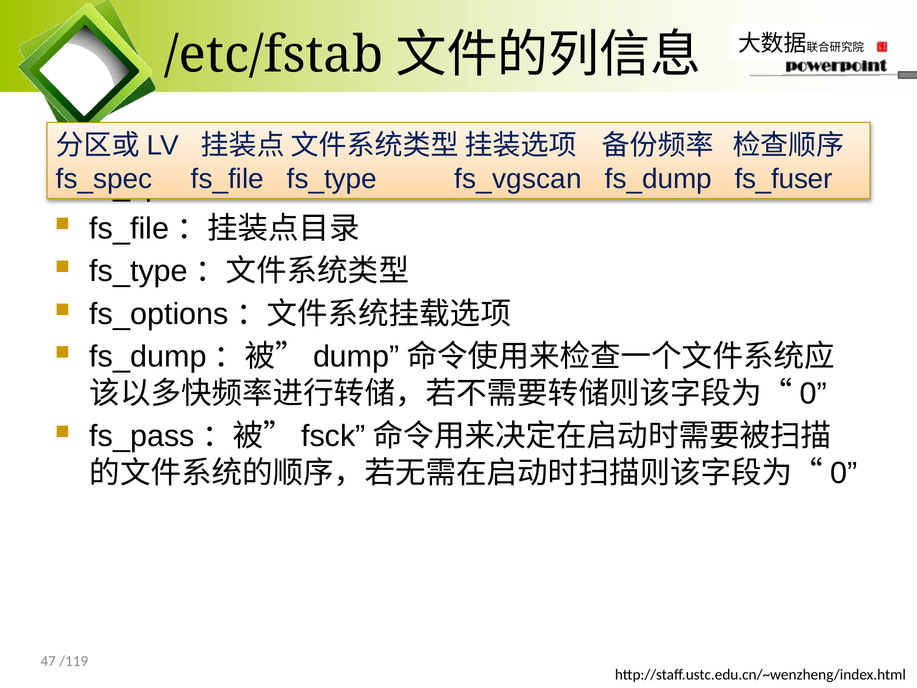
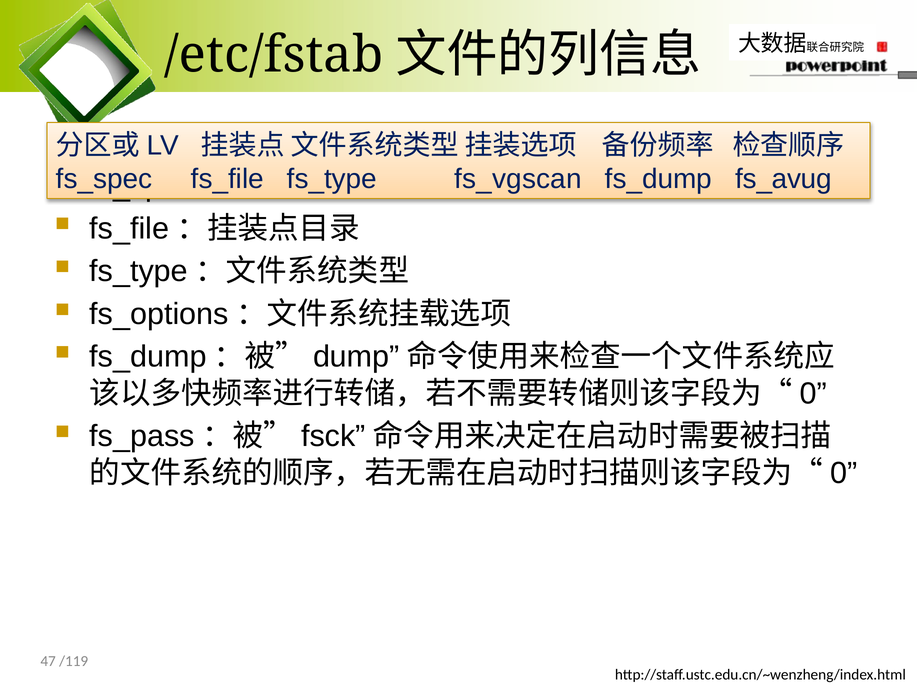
fs_fuser: fs_fuser -> fs_avug (784, 179)
